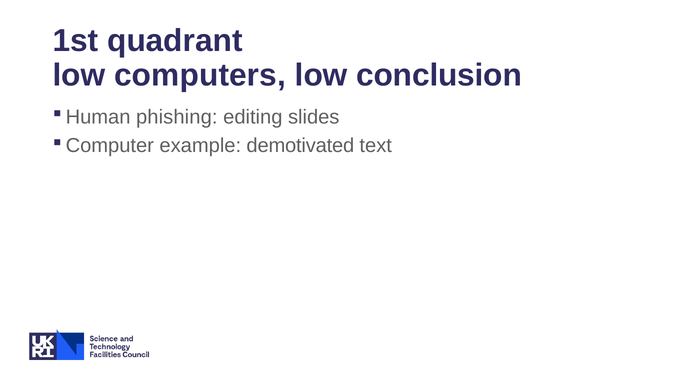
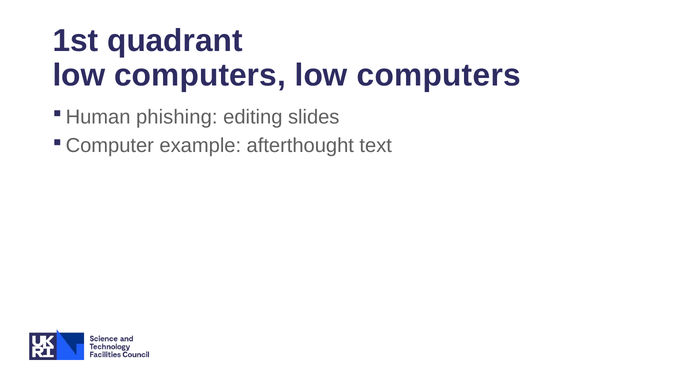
conclusion: conclusion -> computers (439, 75)
demotivated: demotivated -> afterthought (300, 146)
